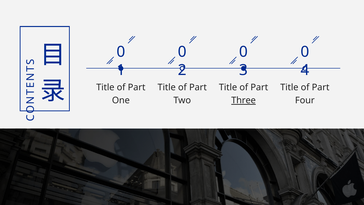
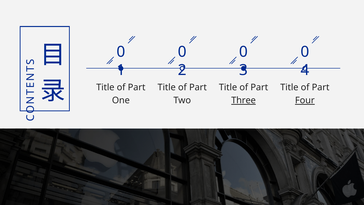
Four underline: none -> present (305, 100)
